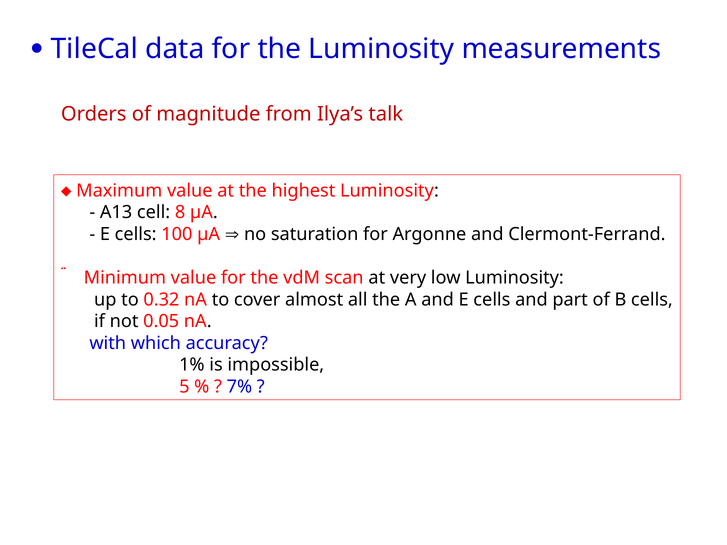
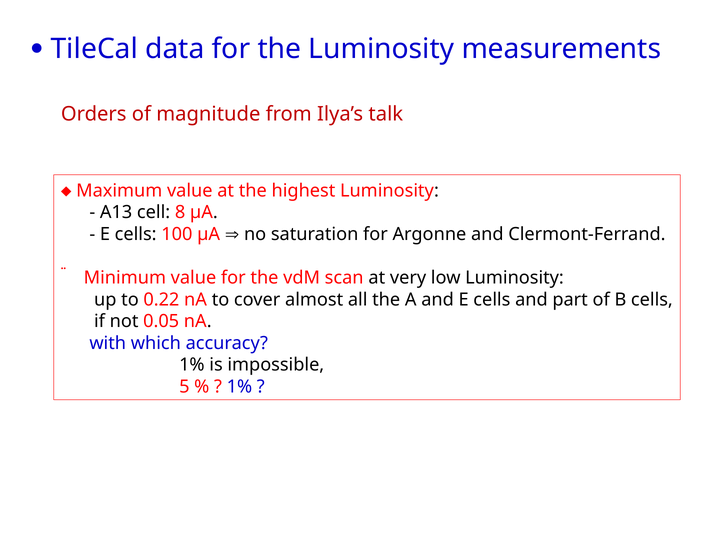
0.32: 0.32 -> 0.22 (161, 300)
7%: 7% -> 1% (239, 387)
